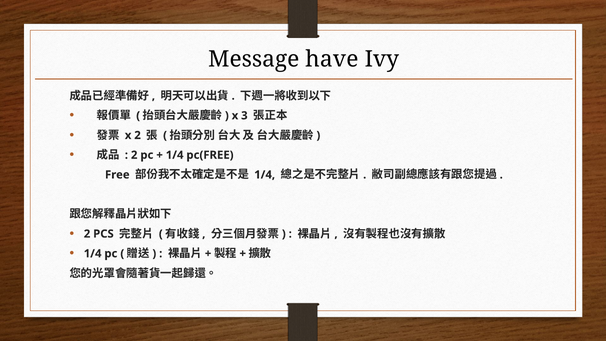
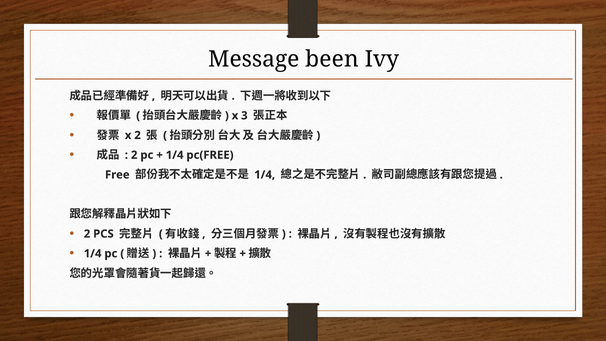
have: have -> been (332, 59)
